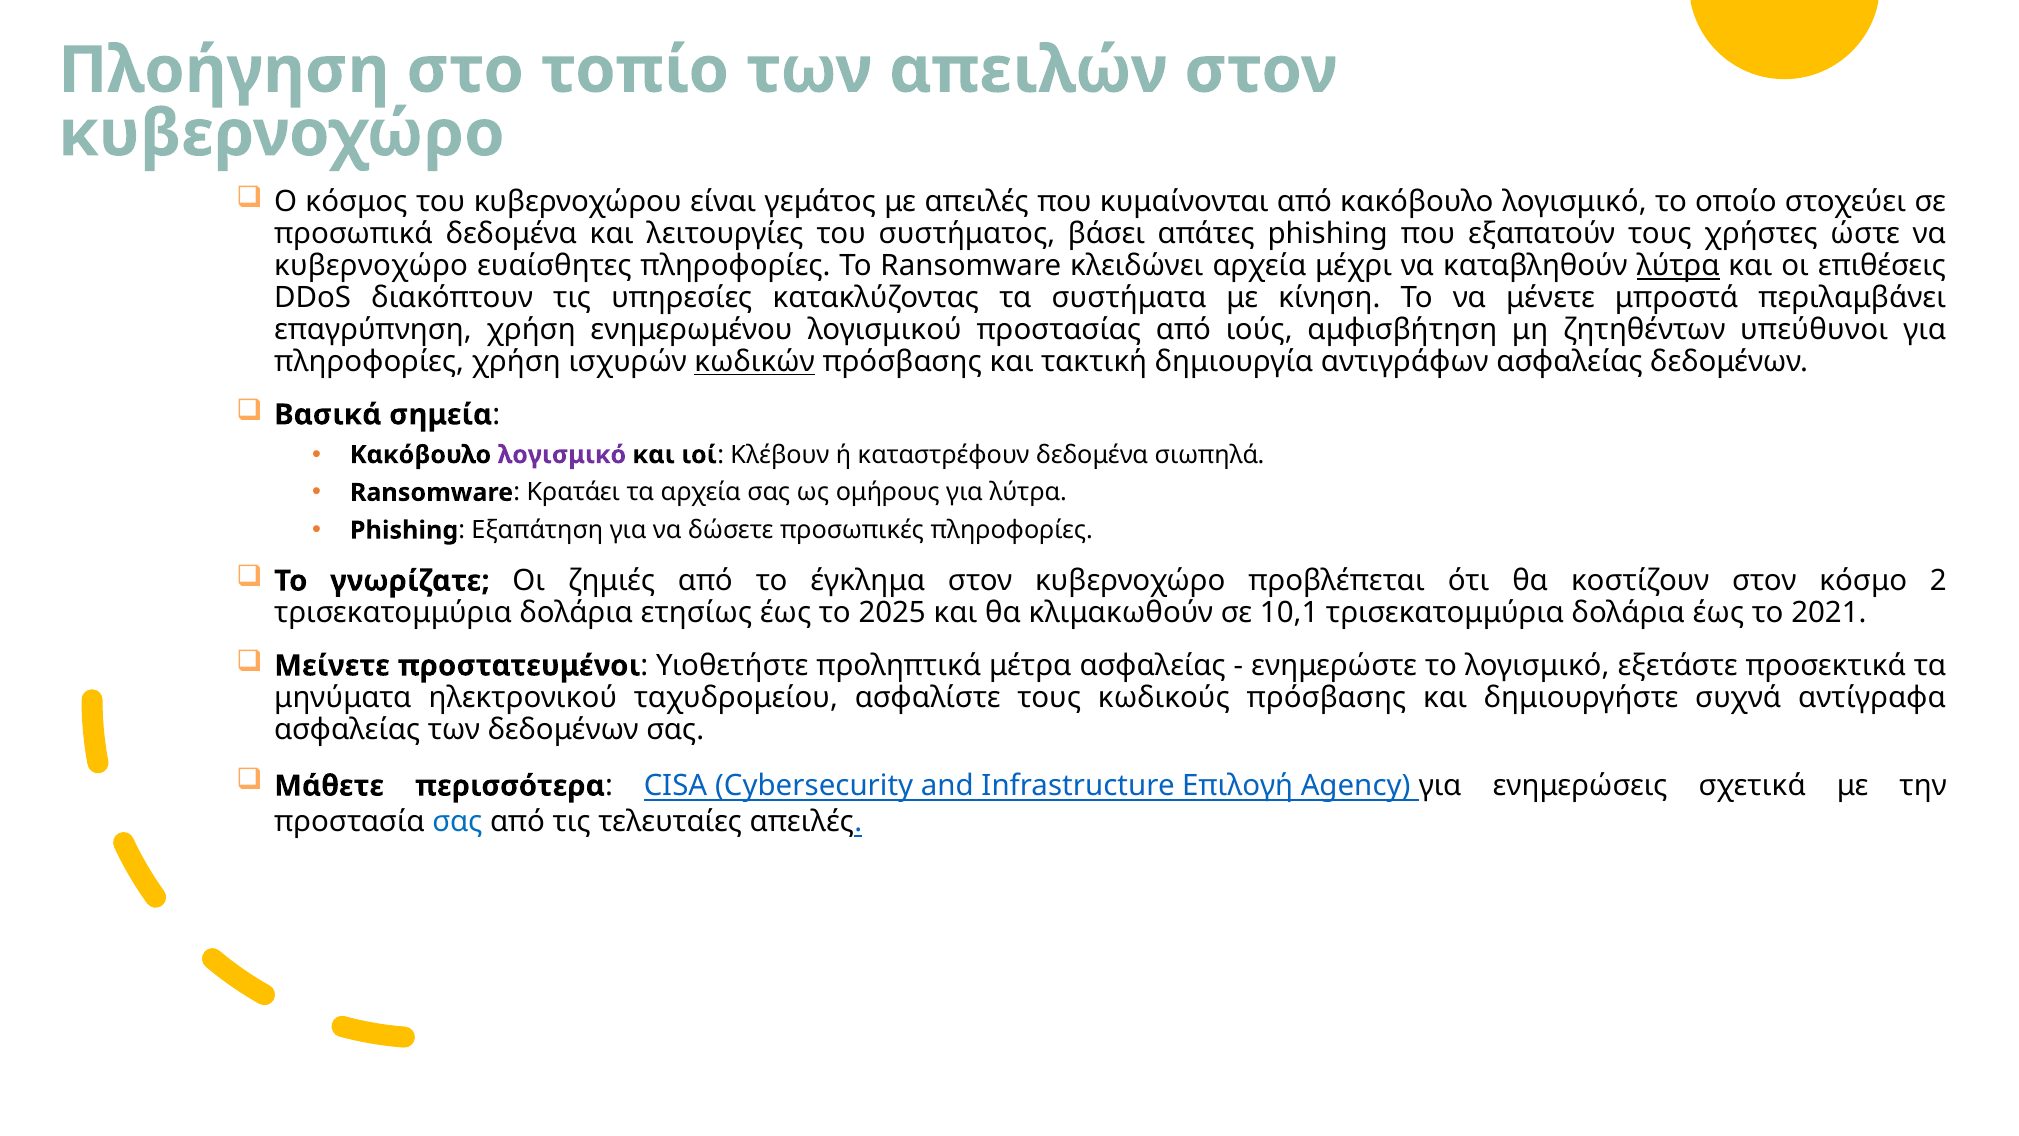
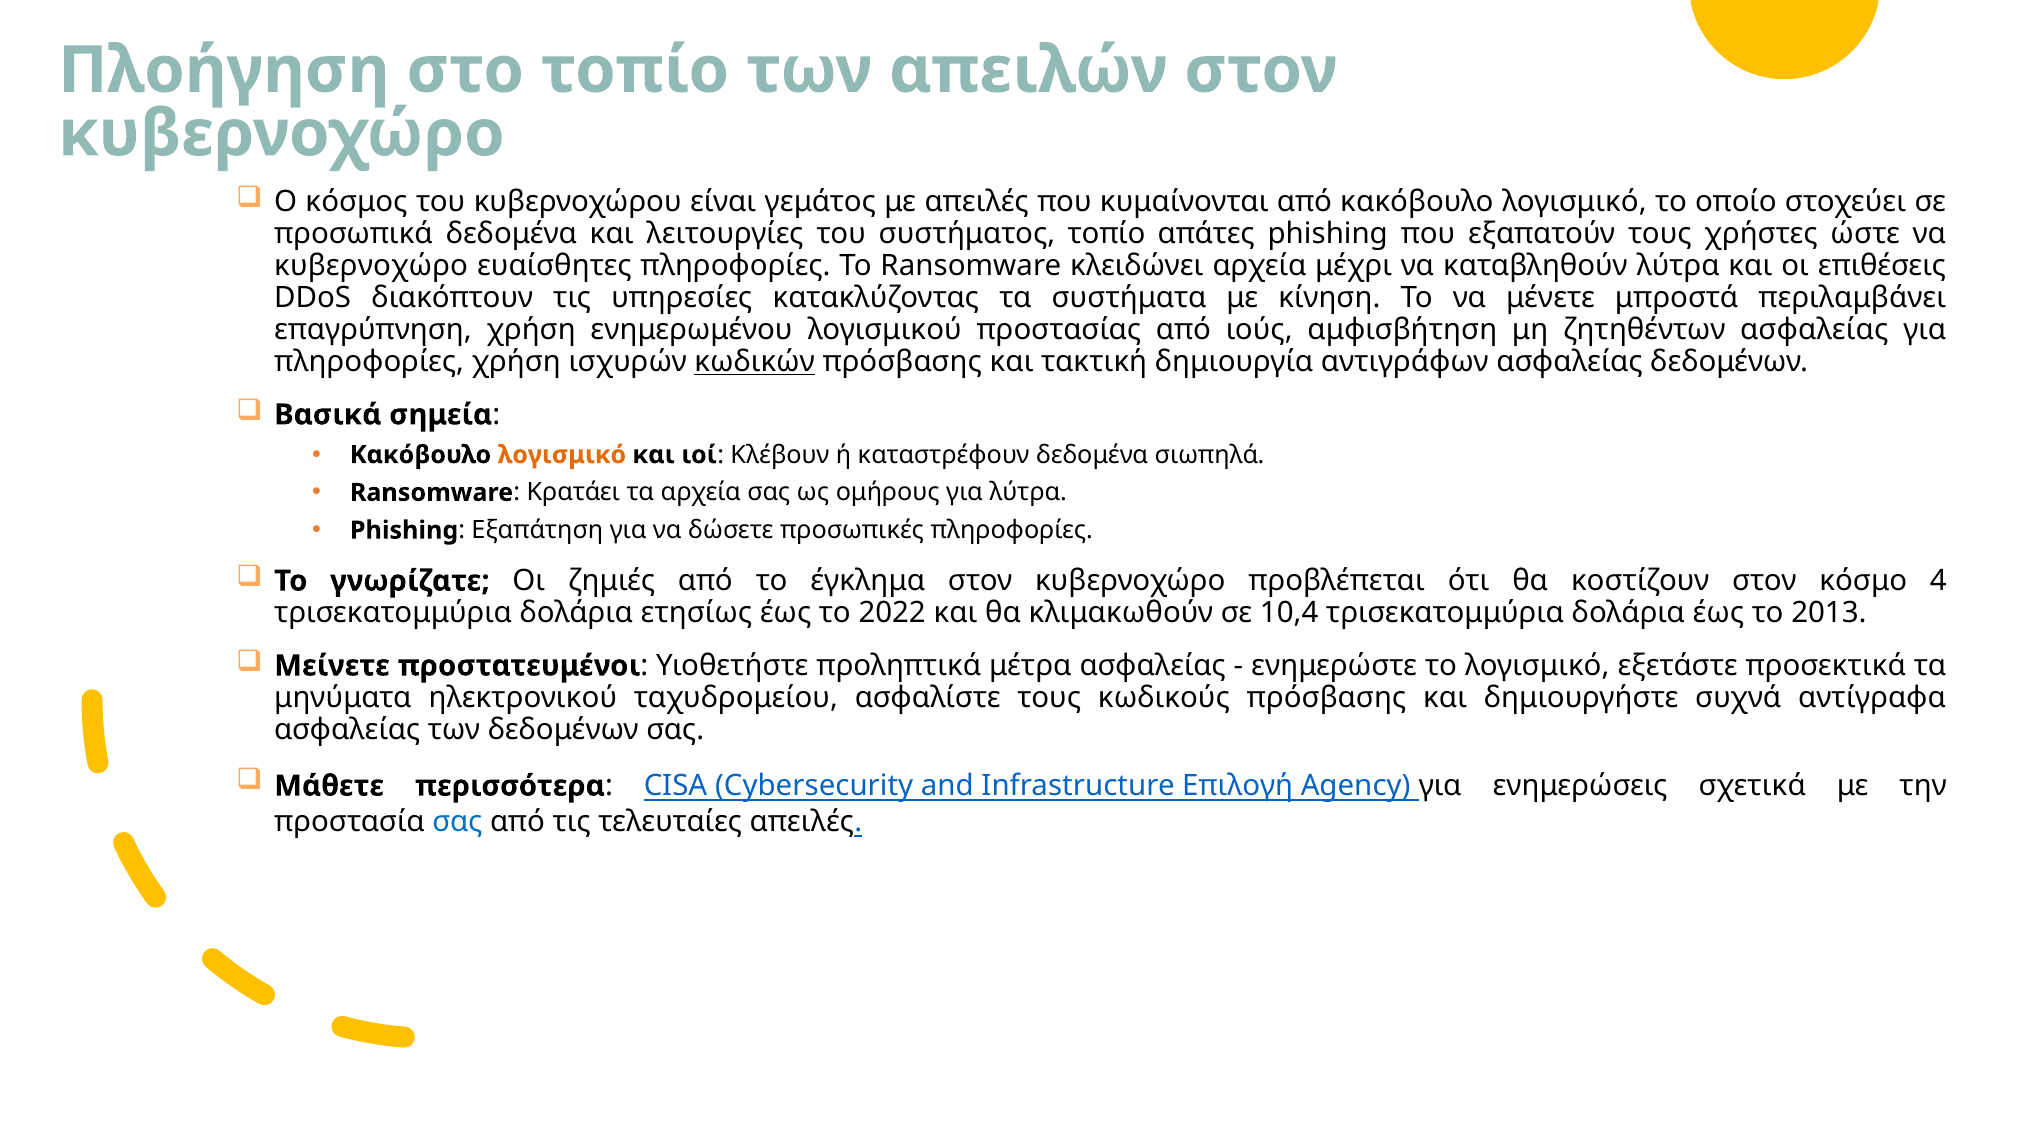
συστήματος βάσει: βάσει -> τοπίο (1107, 234)
λύτρα underline: present -> none (1678, 266)
ζητηθέντων υπεύθυνοι: υπεύθυνοι -> ασφαλείας (1814, 330)
λογισμικό colour: purple -> orange (562, 455)
2: 2 -> 4 (1938, 581)
2025: 2025 -> 2022 (892, 613)
10,1: 10,1 -> 10,4 (1289, 613)
2021: 2021 -> 2013 (1829, 613)
